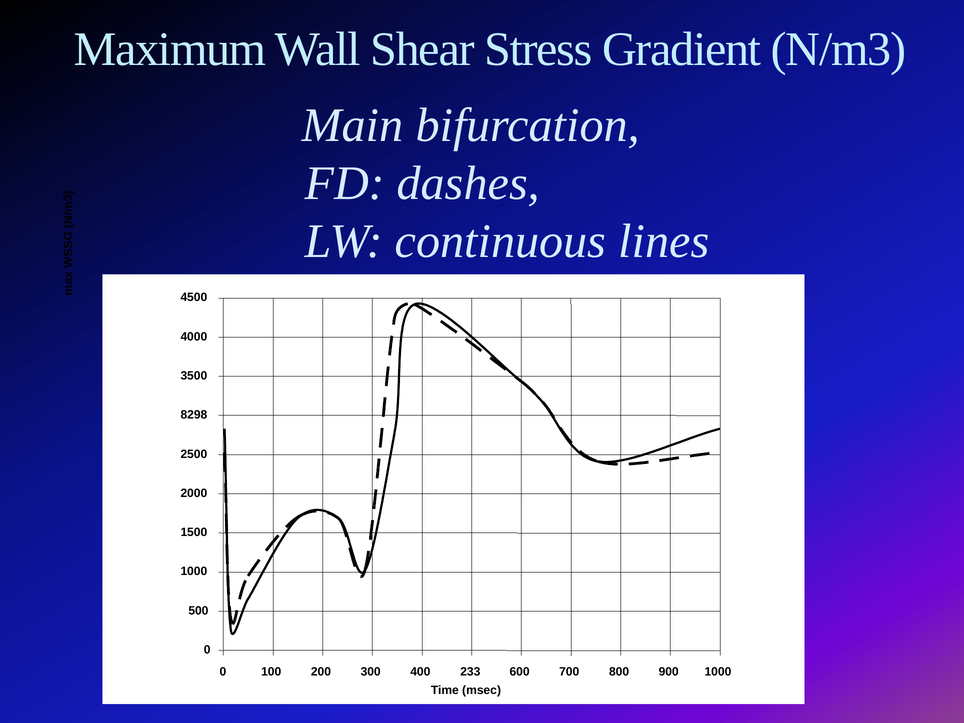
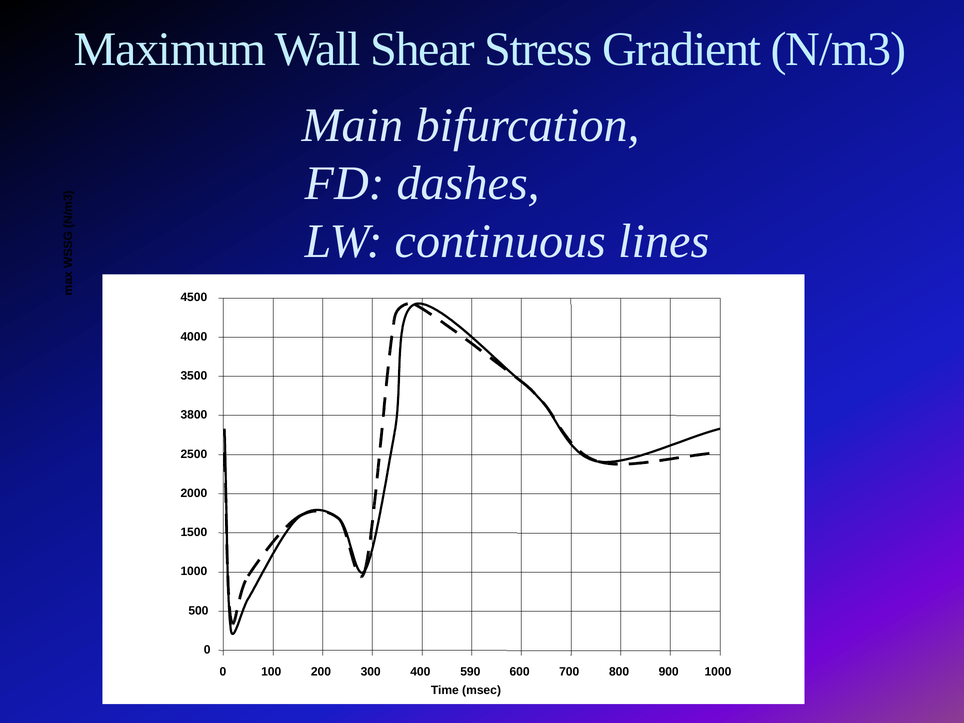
8298: 8298 -> 3800 (194, 415)
233: 233 -> 590 (470, 672)
